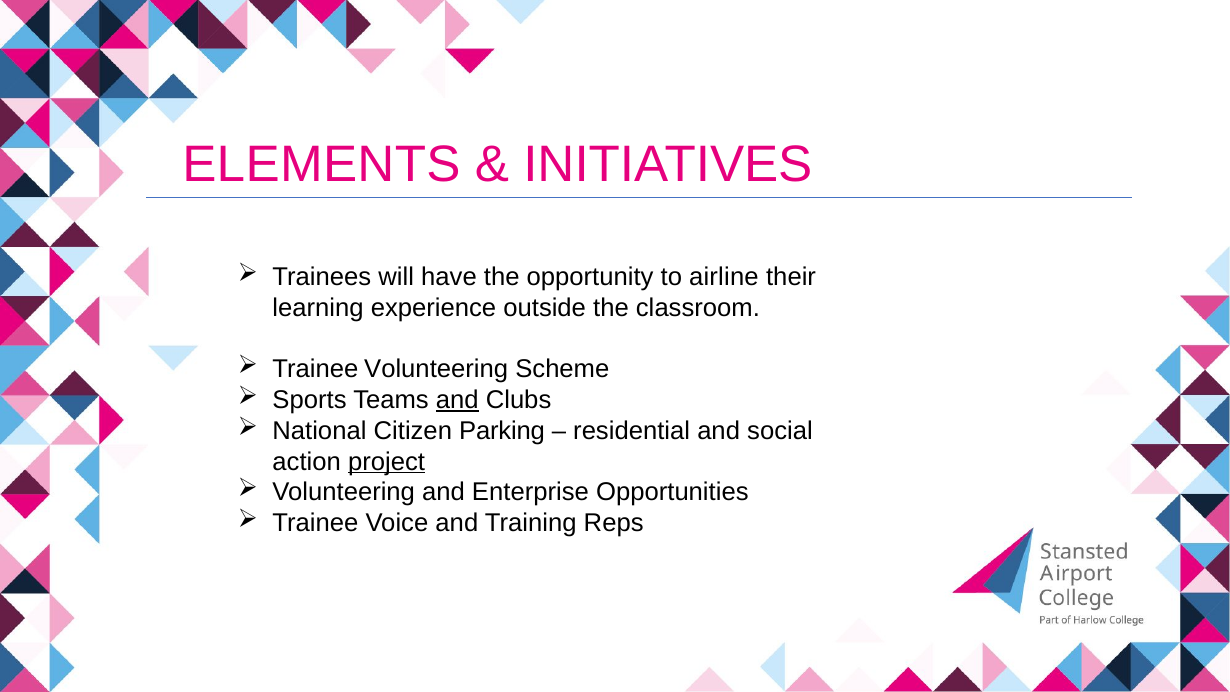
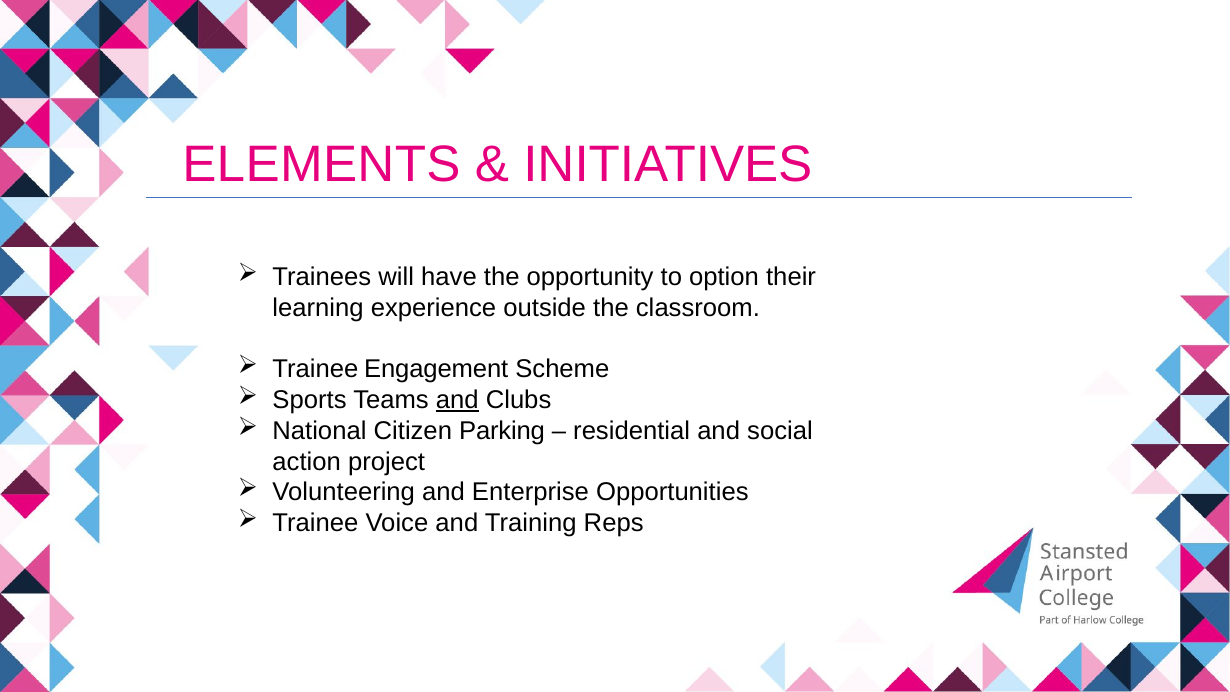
airline: airline -> option (724, 277)
Trainee Volunteering: Volunteering -> Engagement (436, 369)
project underline: present -> none (386, 461)
